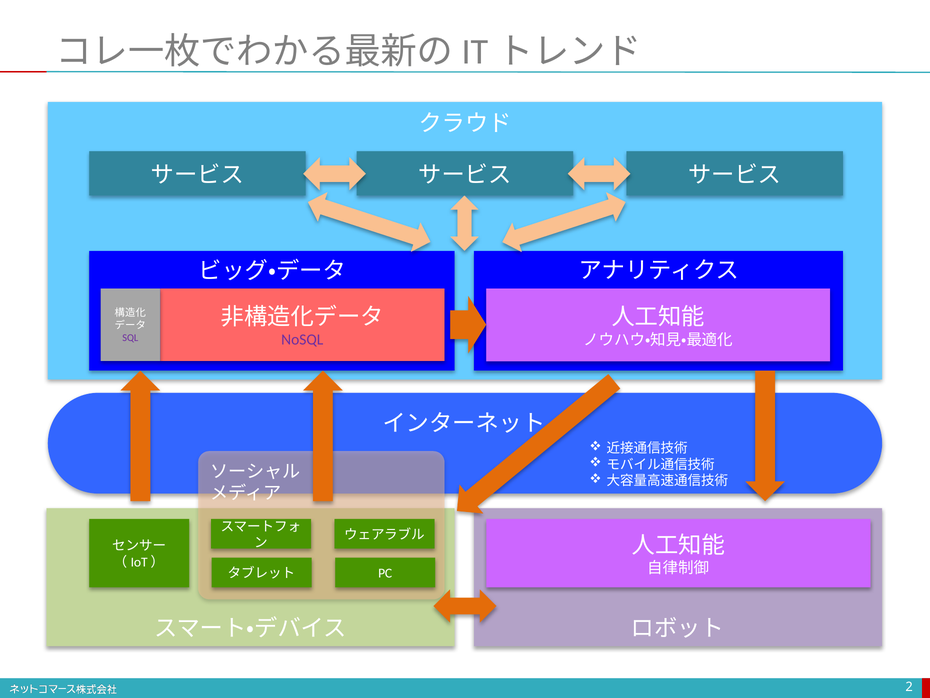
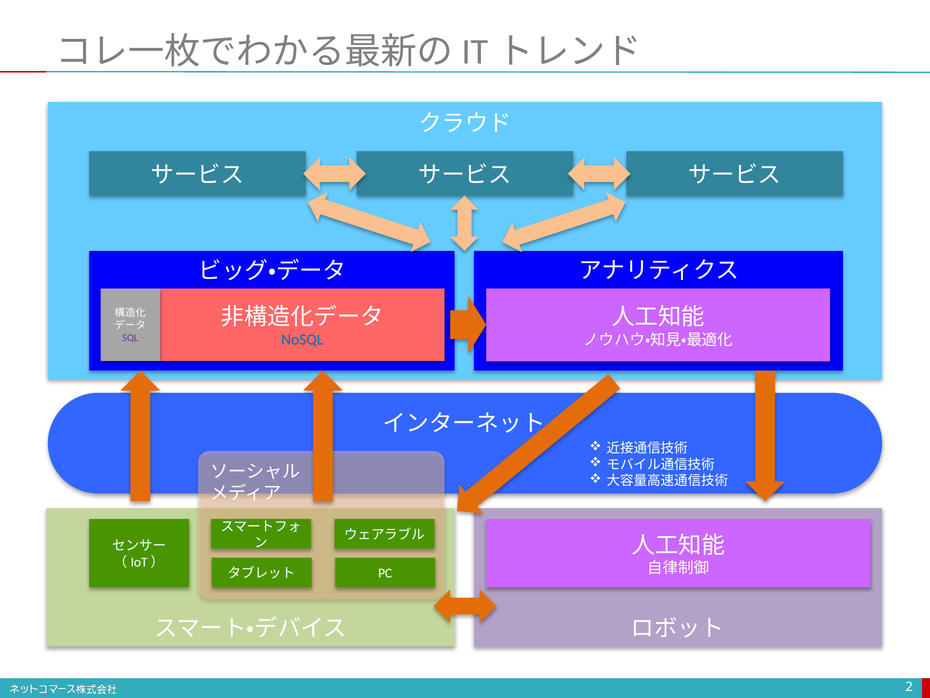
NoSQL colour: purple -> blue (302, 340)
